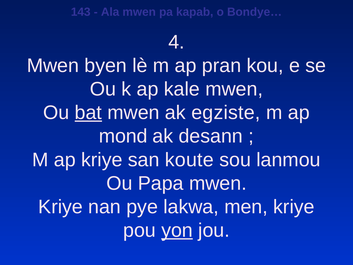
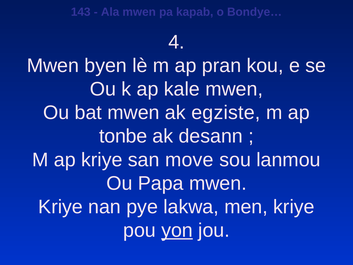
bat underline: present -> none (88, 113)
mond: mond -> tonbe (123, 136)
koute: koute -> move (189, 160)
